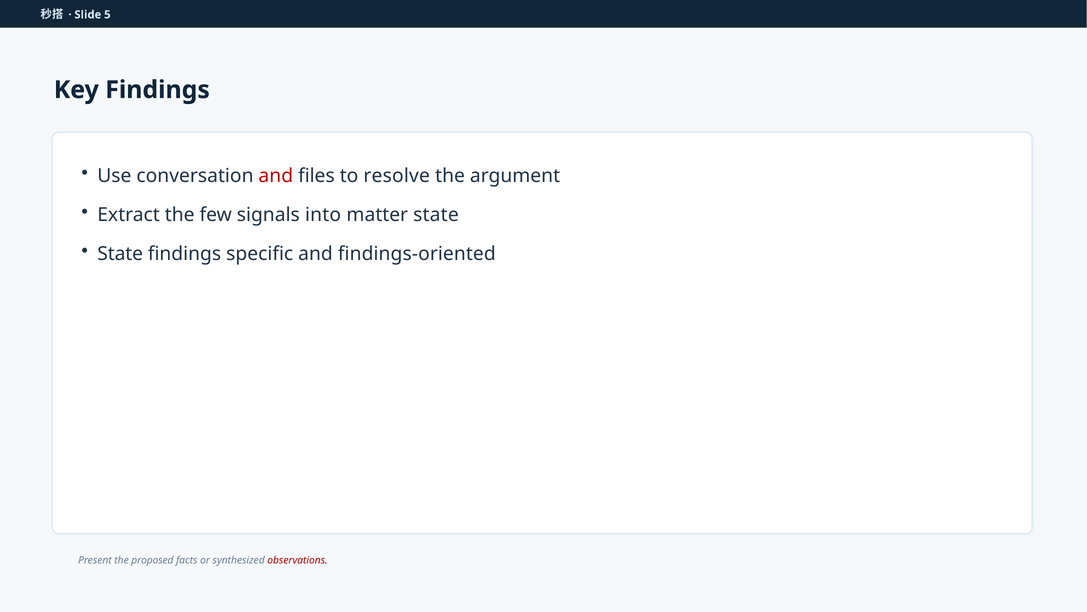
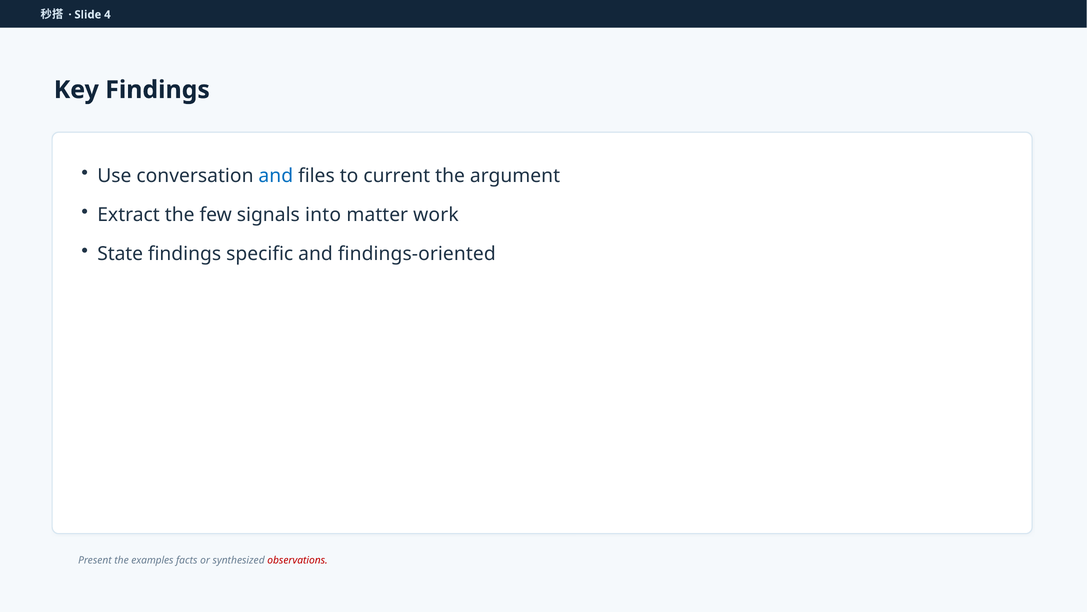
5: 5 -> 4 (107, 15)
and colour: red -> blue (276, 176)
resolve: resolve -> current (397, 176)
matter state: state -> work (436, 215)
proposed: proposed -> examples (152, 560)
